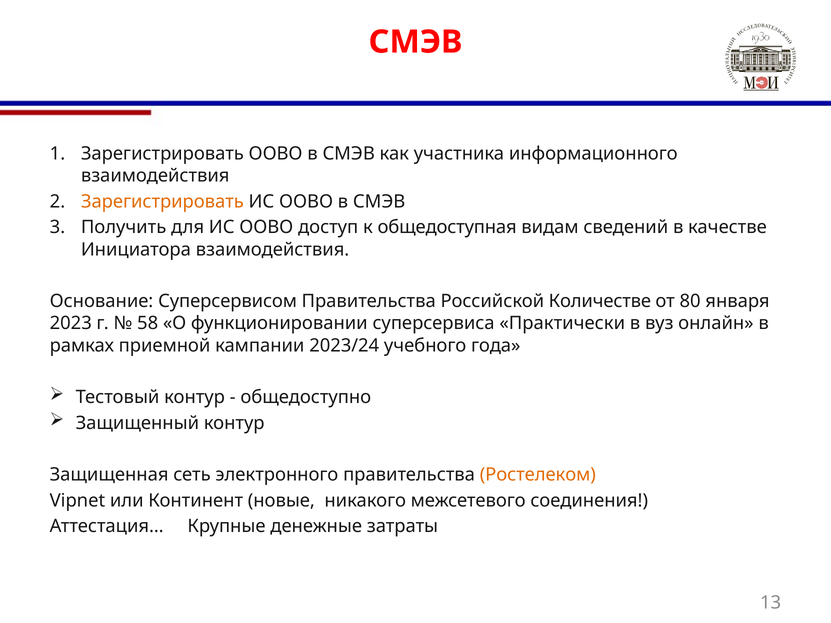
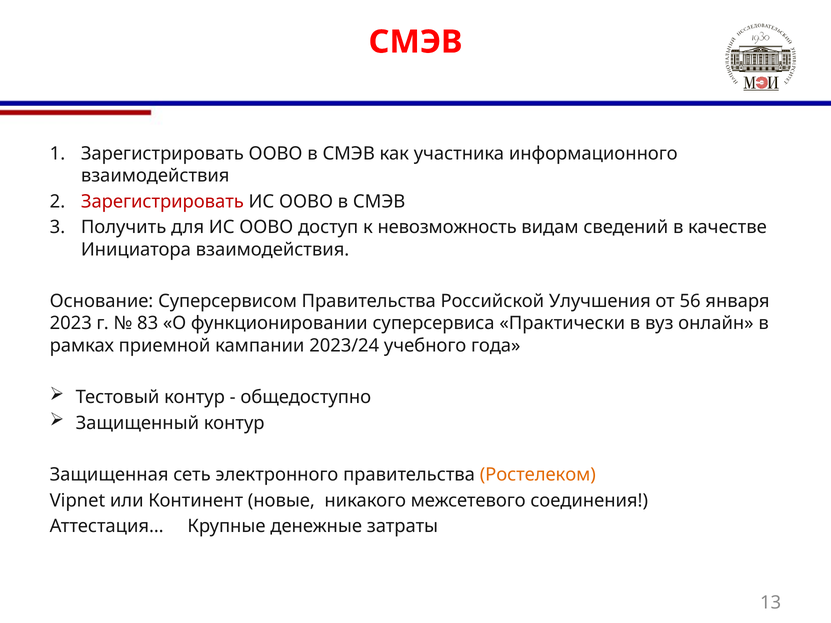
Зарегистрировать colour: orange -> red (162, 202)
общедоступная: общедоступная -> невозможность (447, 227)
Количестве: Количестве -> Улучшения (600, 301)
80: 80 -> 56 (690, 301)
58: 58 -> 83 (148, 323)
